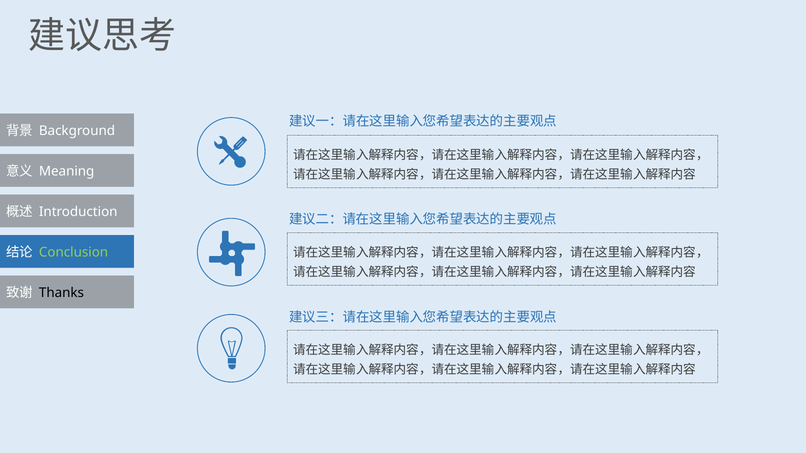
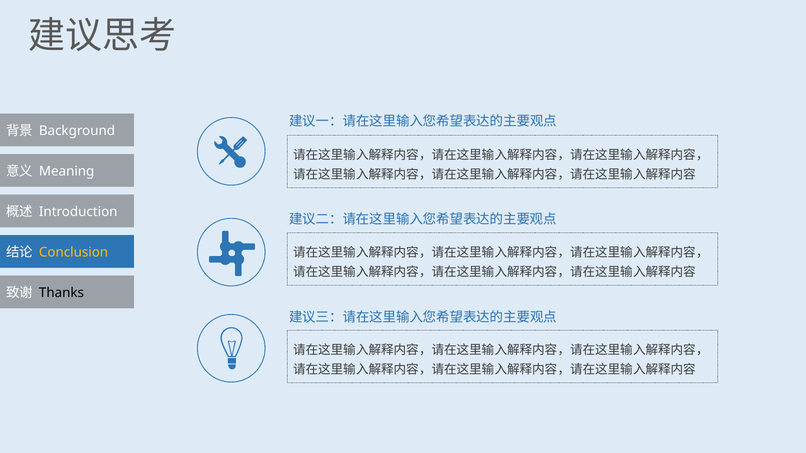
Conclusion colour: light green -> yellow (74, 253)
